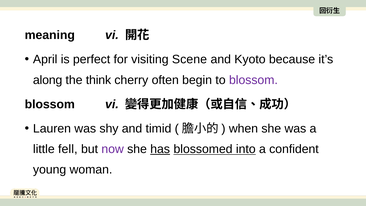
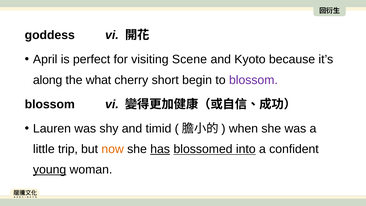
meaning: meaning -> goddess (50, 35)
think: think -> what (98, 80)
often: often -> short (165, 80)
fell: fell -> trip (68, 149)
now colour: purple -> orange (113, 149)
young underline: none -> present (50, 170)
